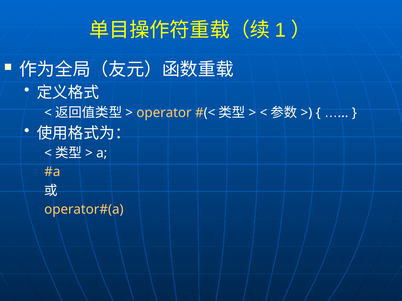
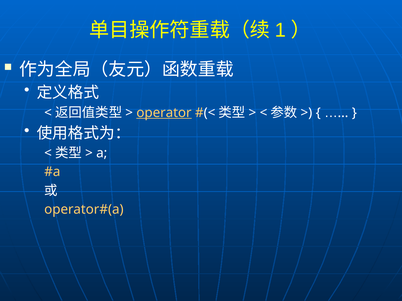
operator underline: none -> present (164, 113)
